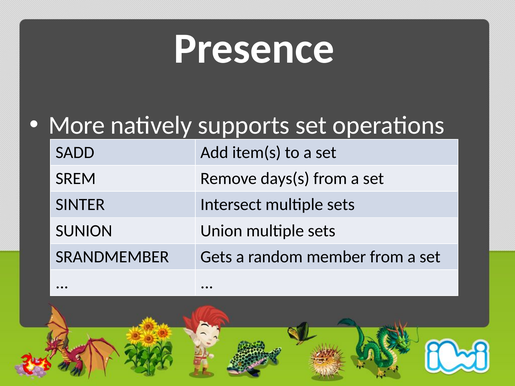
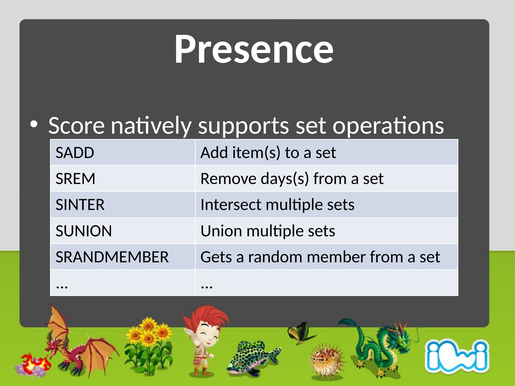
More: More -> Score (77, 125)
